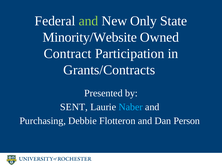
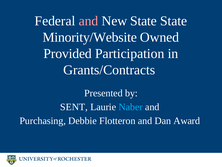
and colour: light green -> pink (88, 21)
New Only: Only -> State (143, 21)
Contract: Contract -> Provided (68, 53)
Person: Person -> Award (187, 120)
